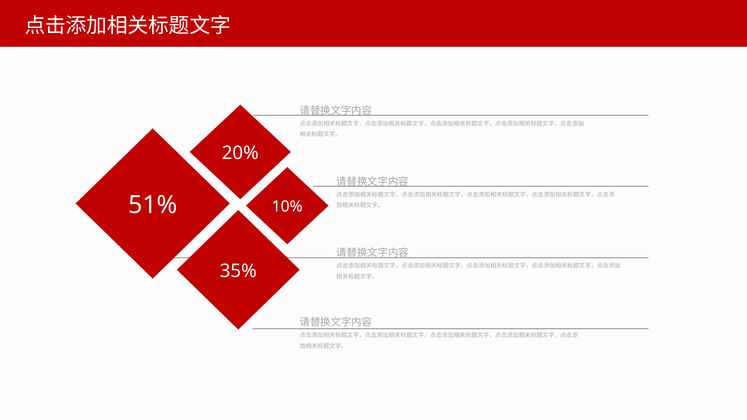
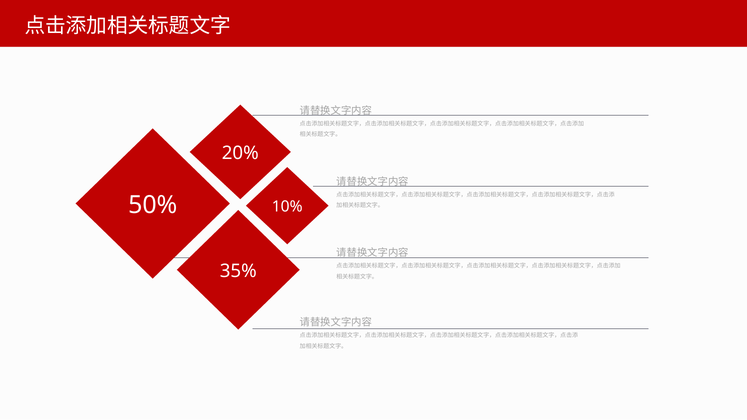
51%: 51% -> 50% (153, 205)
